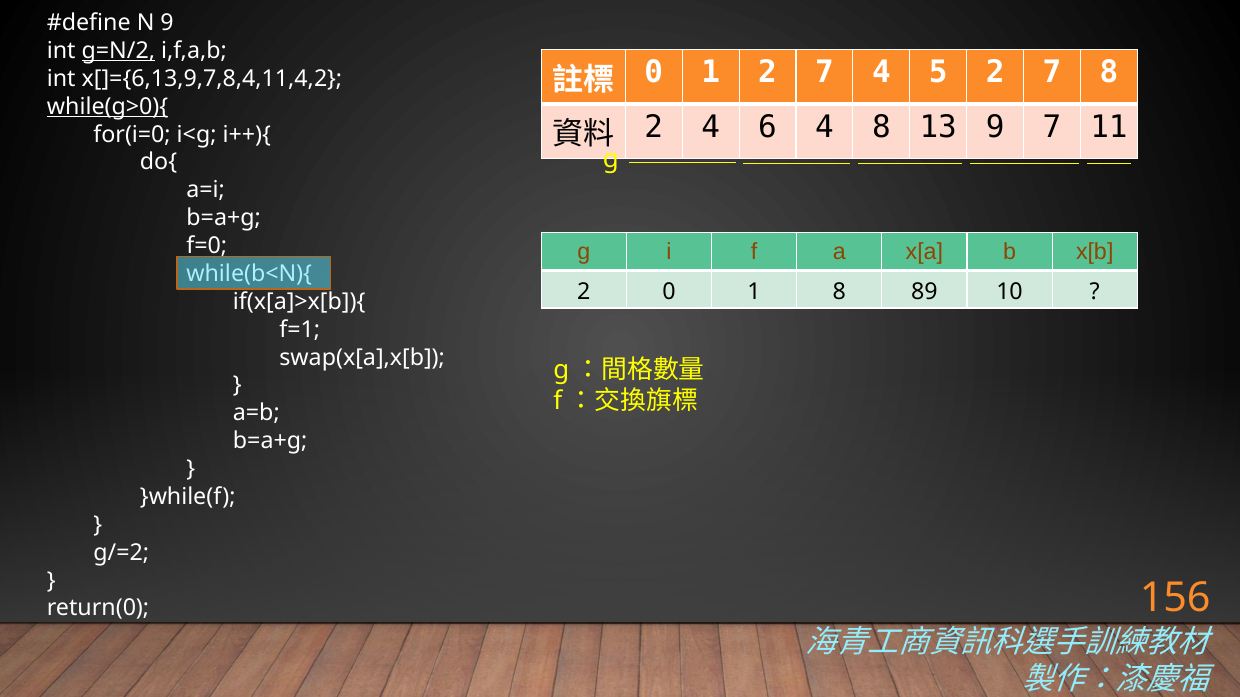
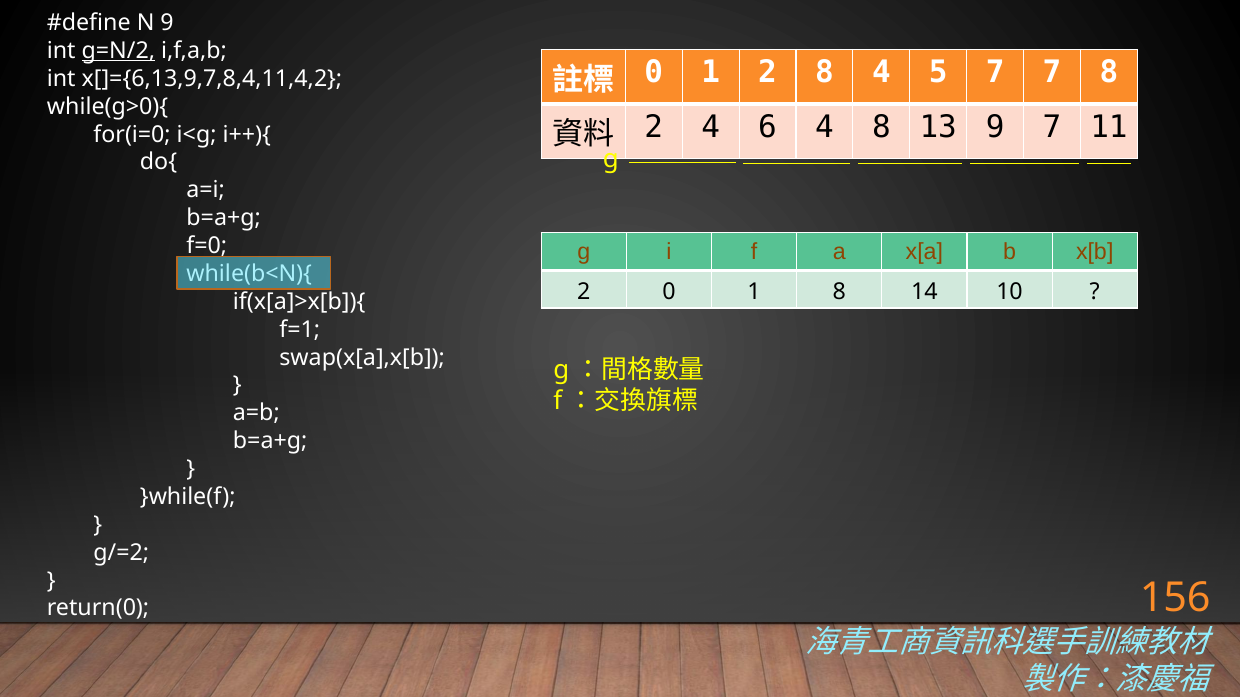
1 2 7: 7 -> 8 (824, 73)
5 2: 2 -> 7 (995, 73)
while(g>0){ underline: present -> none (108, 107)
89: 89 -> 14 (924, 292)
